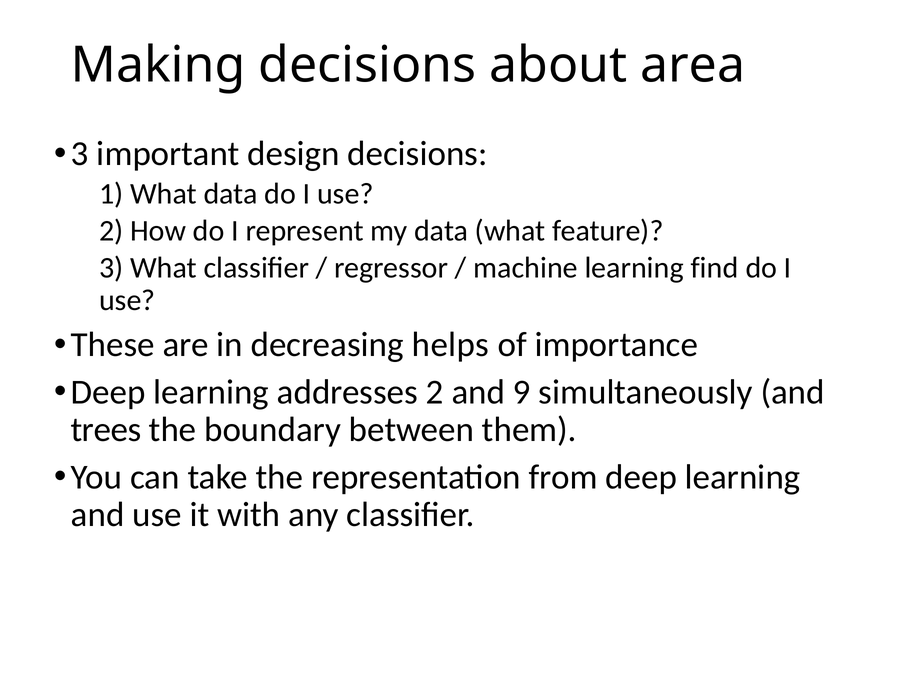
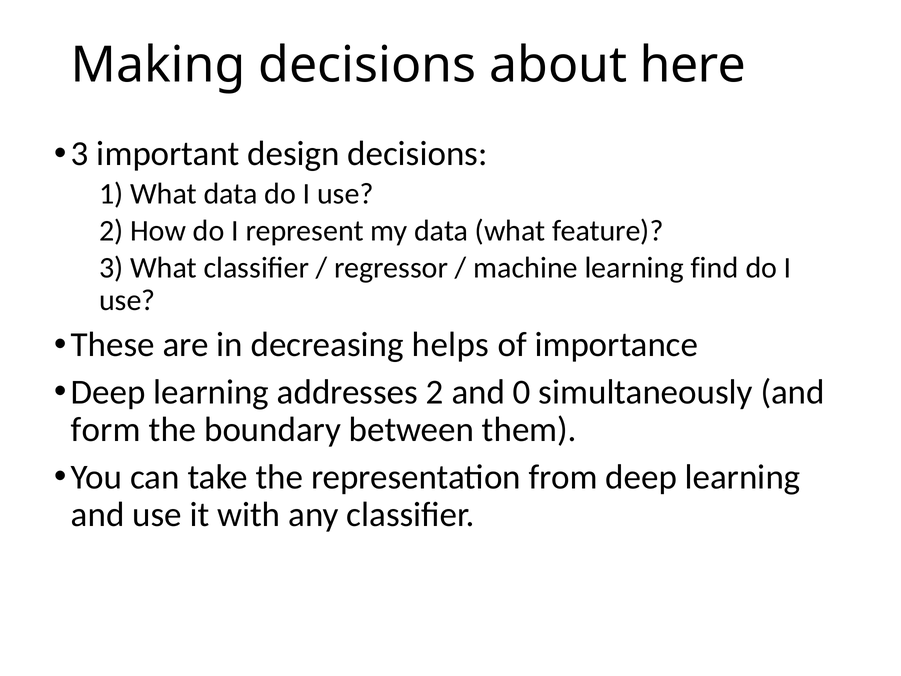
area: area -> here (693, 65)
9: 9 -> 0 (522, 392)
trees: trees -> form (106, 430)
